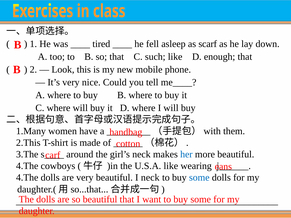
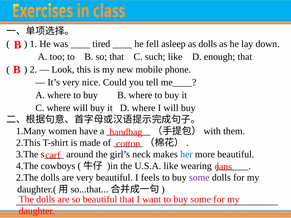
as scarf: scarf -> dolls (208, 44)
4.The: 4.The -> 2.The (27, 178)
I neck: neck -> feels (150, 178)
some colour: blue -> purple (199, 178)
